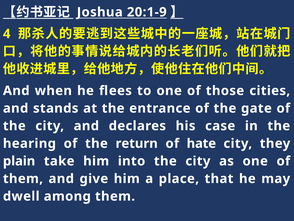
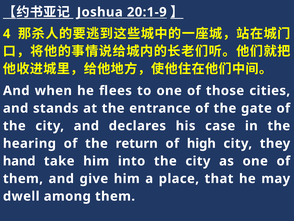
hate: hate -> high (201, 143)
plain: plain -> hand (19, 161)
